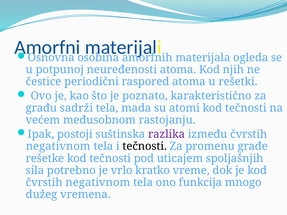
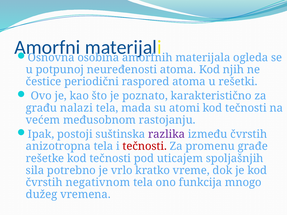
sadrži: sadrži -> nalazi (76, 108)
negativnom: negativnom -> anizotropna (58, 146)
tečnosti colour: black -> red (145, 146)
